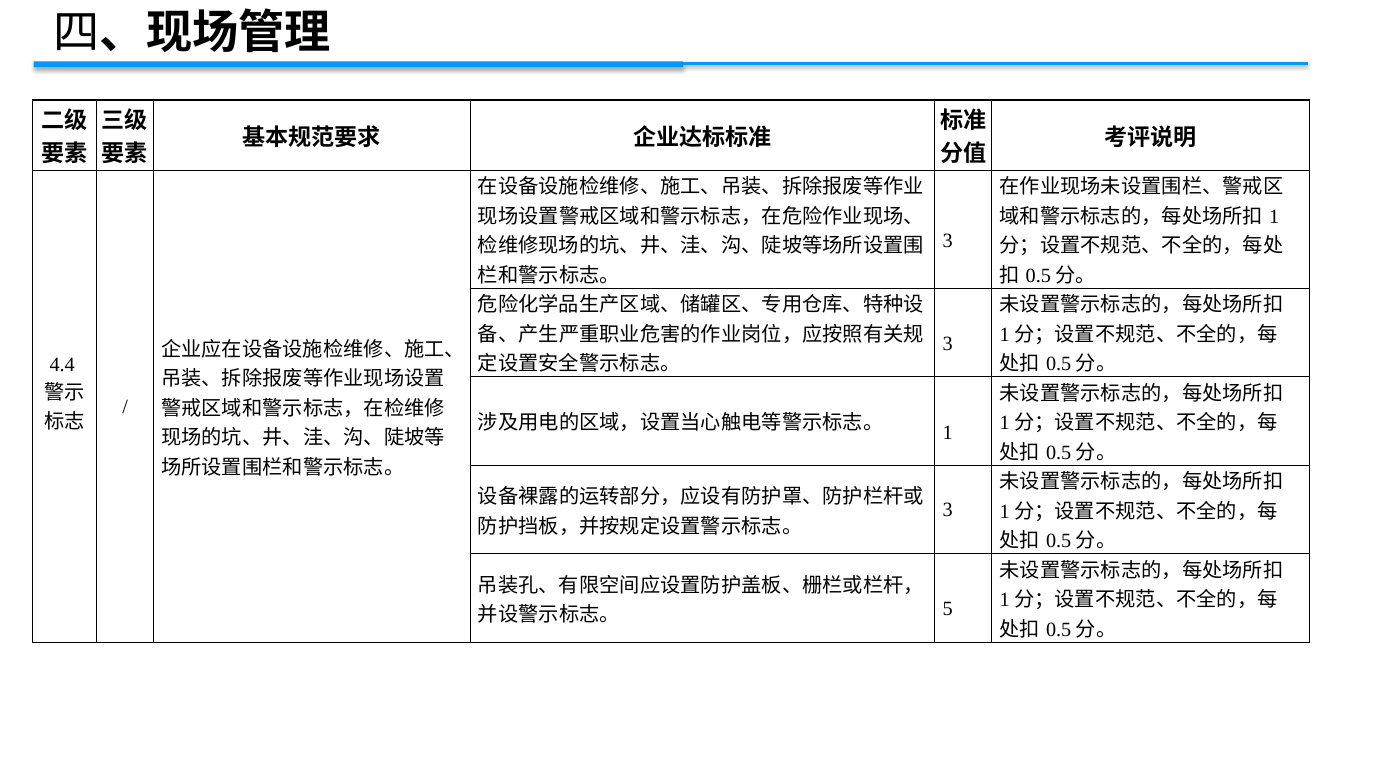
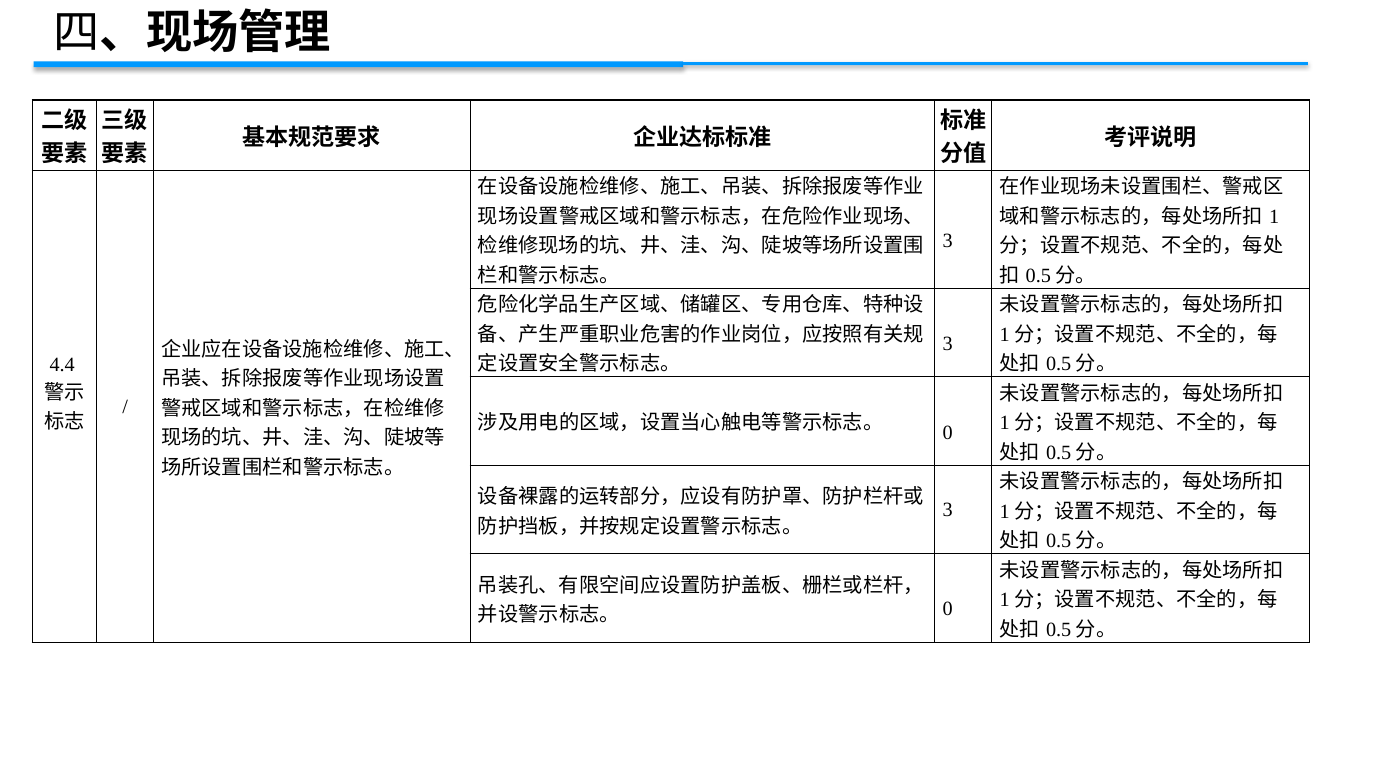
1: 1 -> 0 (948, 432)
5: 5 -> 0 (948, 609)
